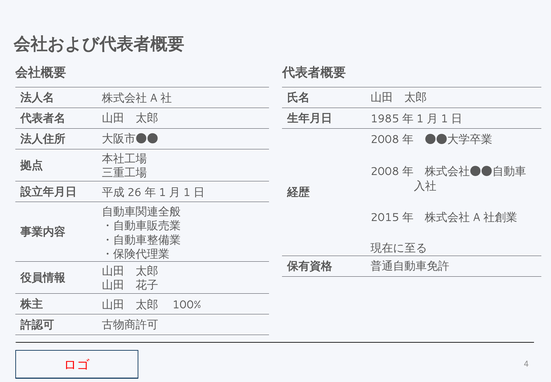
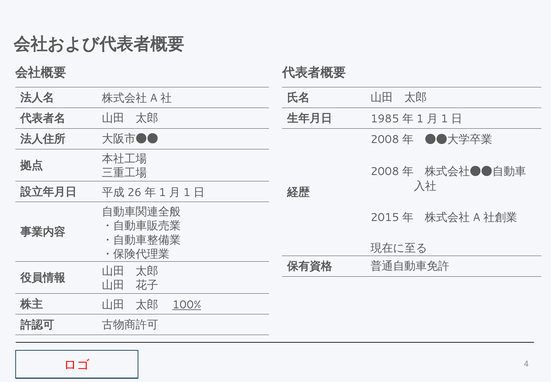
100% underline: none -> present (187, 304)
